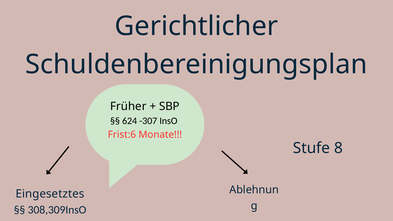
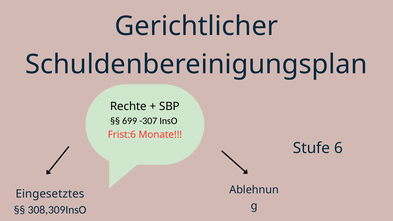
Früher: Früher -> Rechte (128, 106)
624: 624 -> 699 (130, 121)
8: 8 -> 6 (338, 148)
